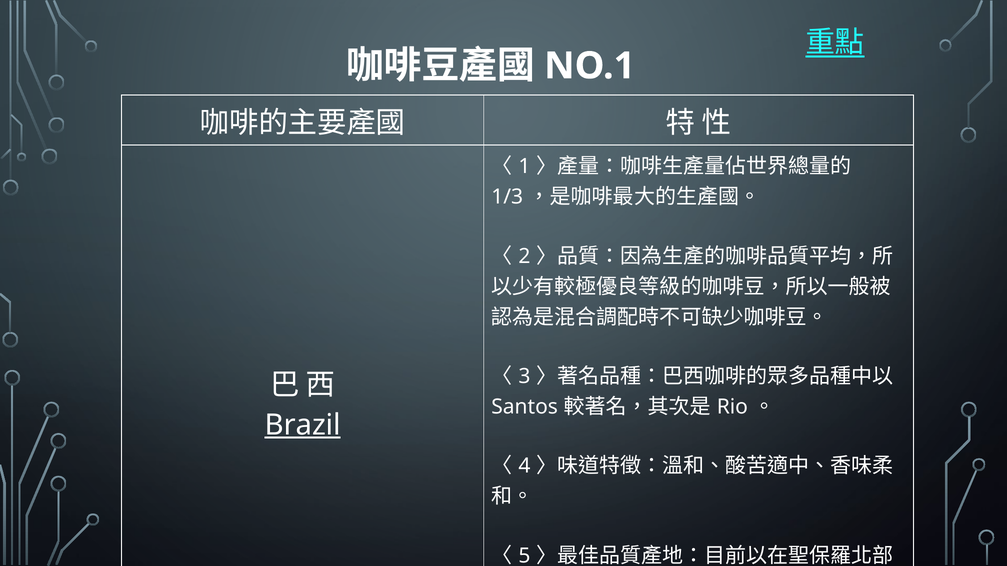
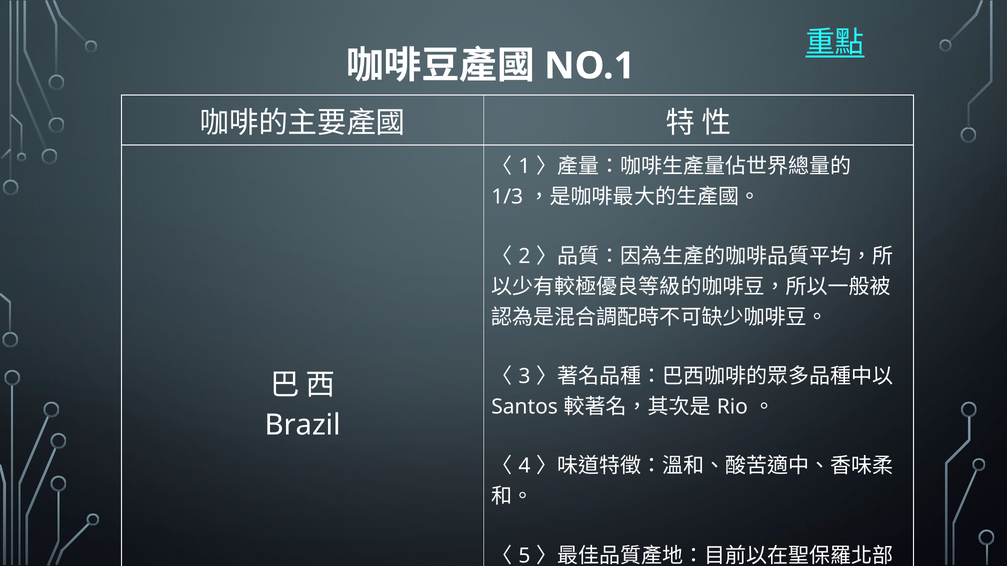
Brazil underline: present -> none (303, 425)
